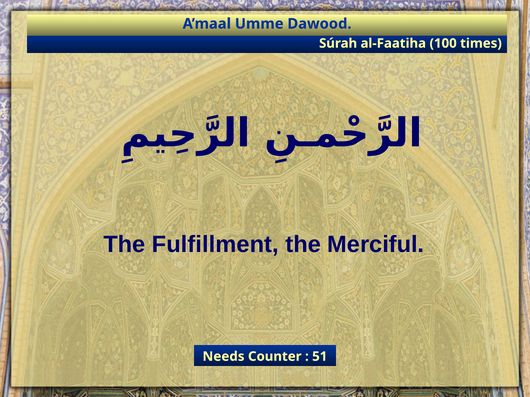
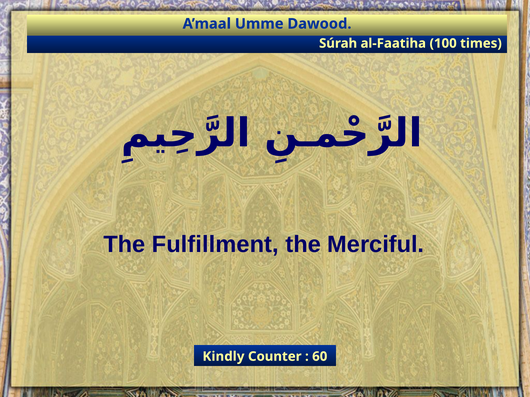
Needs: Needs -> Kindly (223, 357)
51: 51 -> 60 (320, 357)
